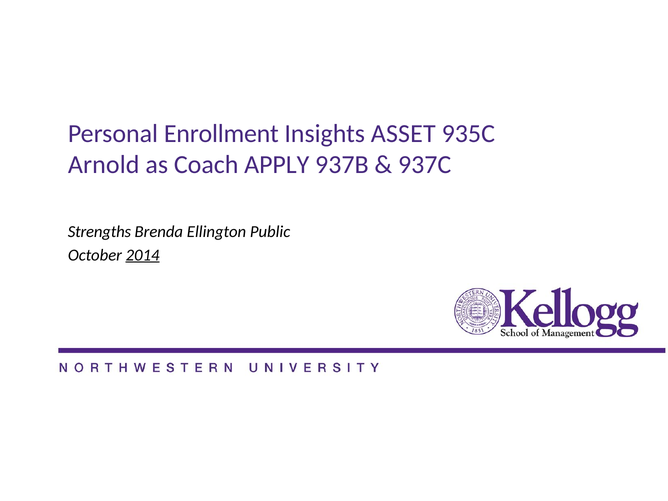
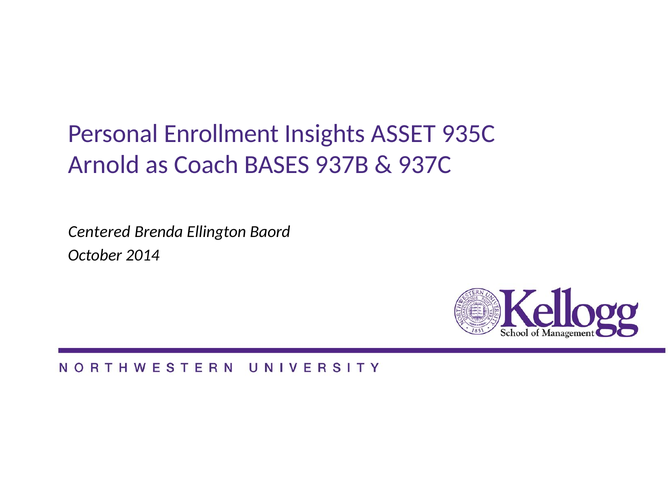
APPLY: APPLY -> BASES (277, 165)
Strengths: Strengths -> Centered (99, 232)
Public: Public -> Baord (270, 232)
2014 underline: present -> none (143, 255)
